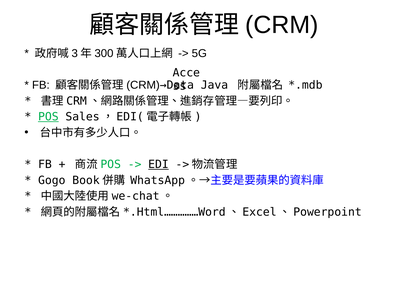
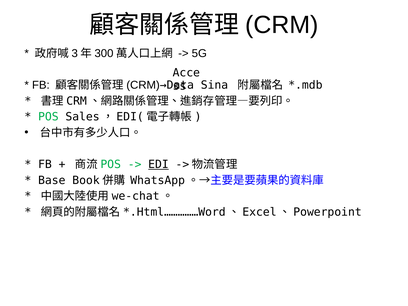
Java: Java -> Sina (214, 85)
POS underline: present -> none (48, 117)
Gogo: Gogo -> Base (52, 180)
